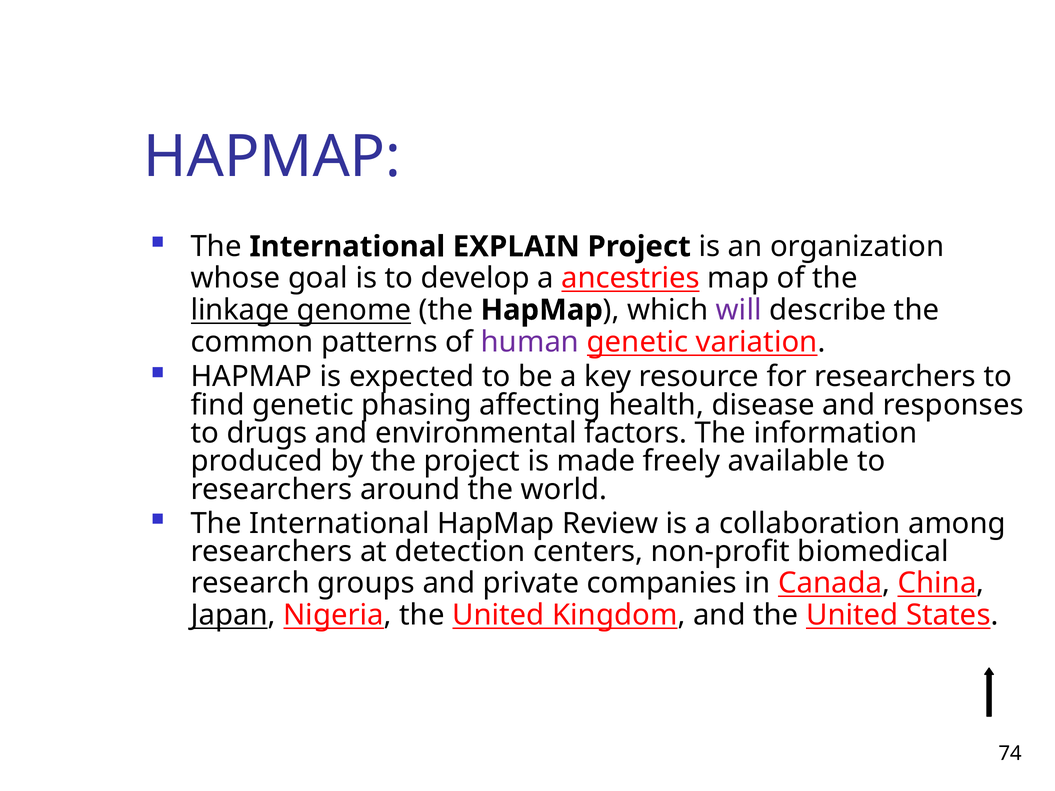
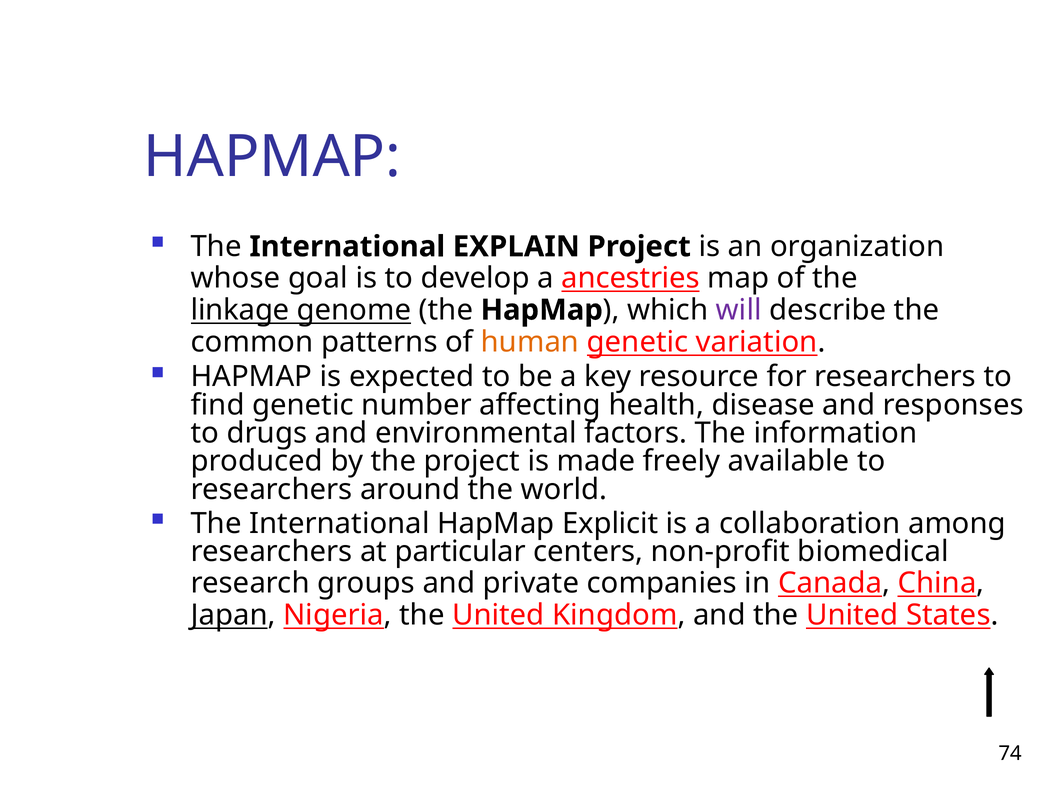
human colour: purple -> orange (530, 342)
phasing: phasing -> number (417, 405)
Review: Review -> Explicit (610, 524)
detection: detection -> particular (460, 552)
